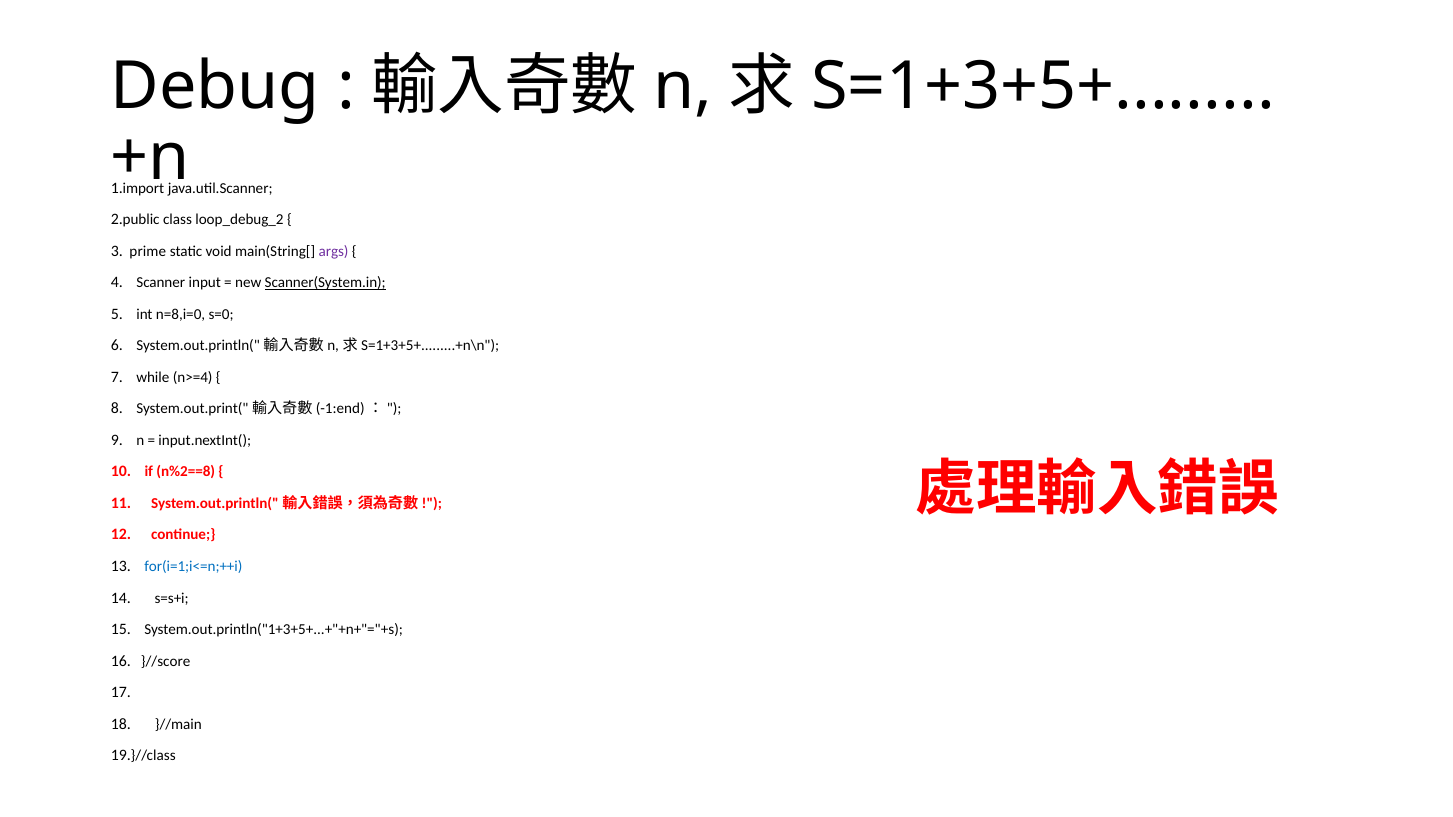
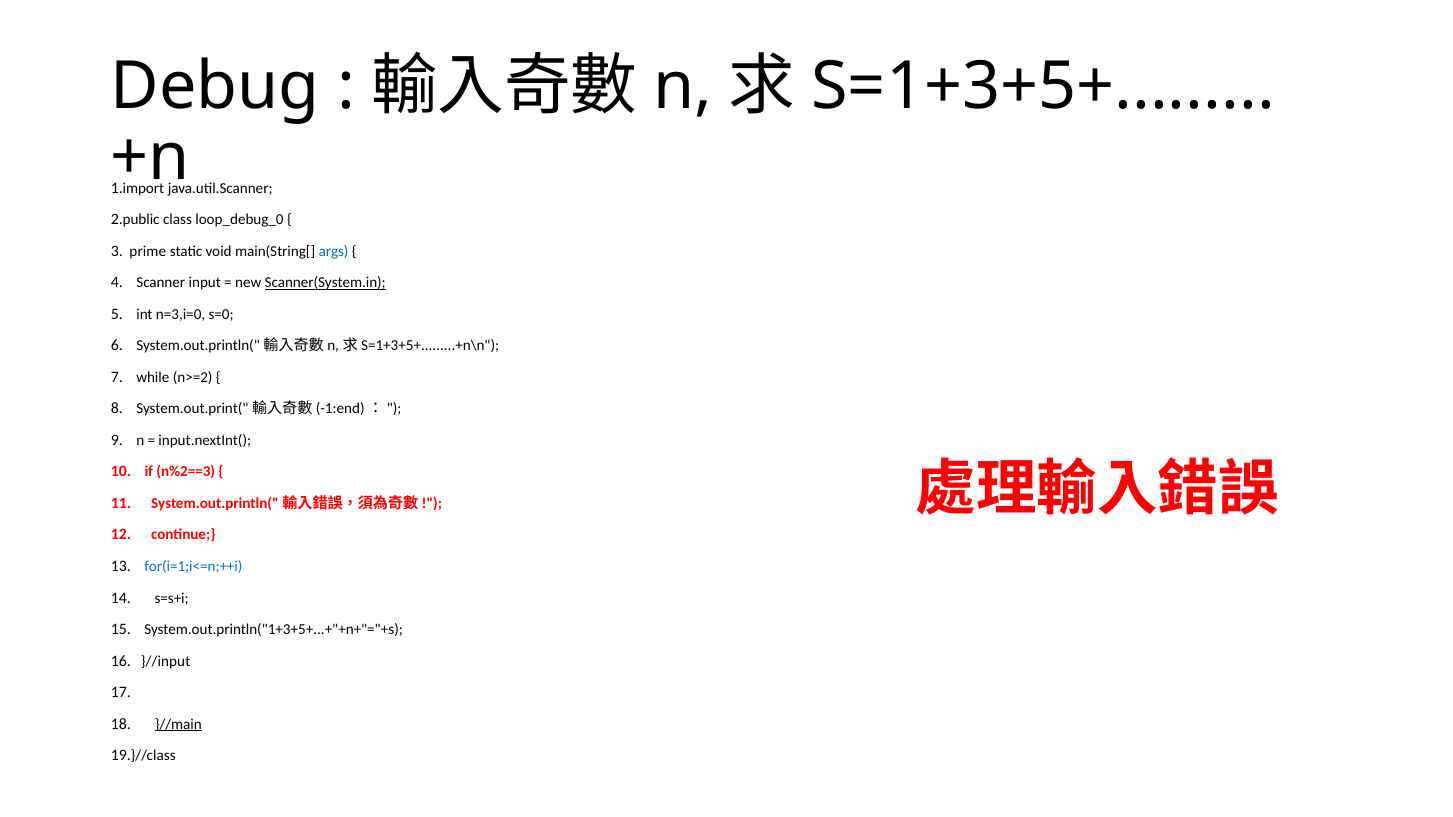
loop_debug_2: loop_debug_2 -> loop_debug_0 (239, 220)
args colour: purple -> blue (334, 251)
n=8,i=0: n=8,i=0 -> n=3,i=0 (181, 314)
n>=4: n>=4 -> n>=2 (193, 378)
n%2==8: n%2==8 -> n%2==3 (186, 472)
}//score: }//score -> }//input (166, 661)
}//main underline: none -> present (178, 724)
